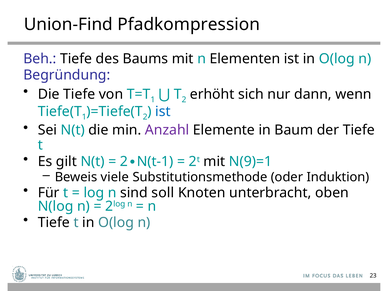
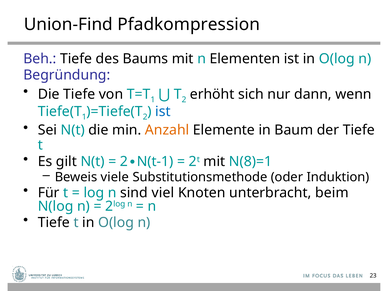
Anzahl colour: purple -> orange (167, 130)
N(9)=1: N(9)=1 -> N(8)=1 (250, 162)
soll: soll -> viel (163, 193)
oben: oben -> beim (332, 193)
